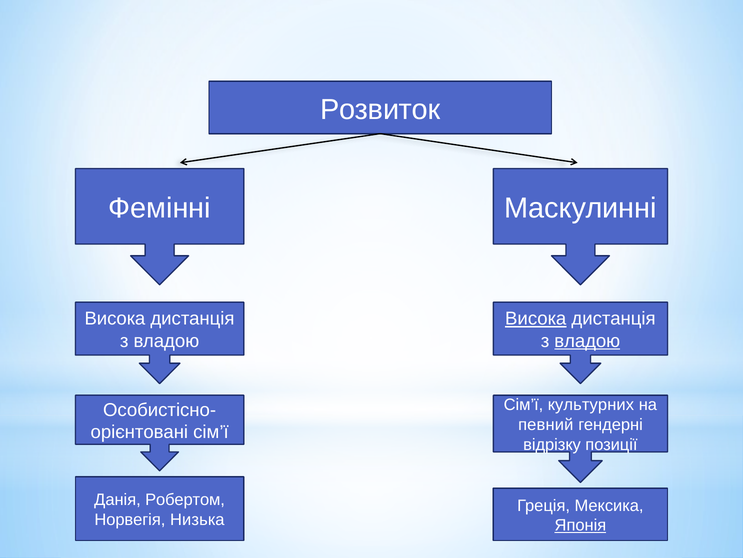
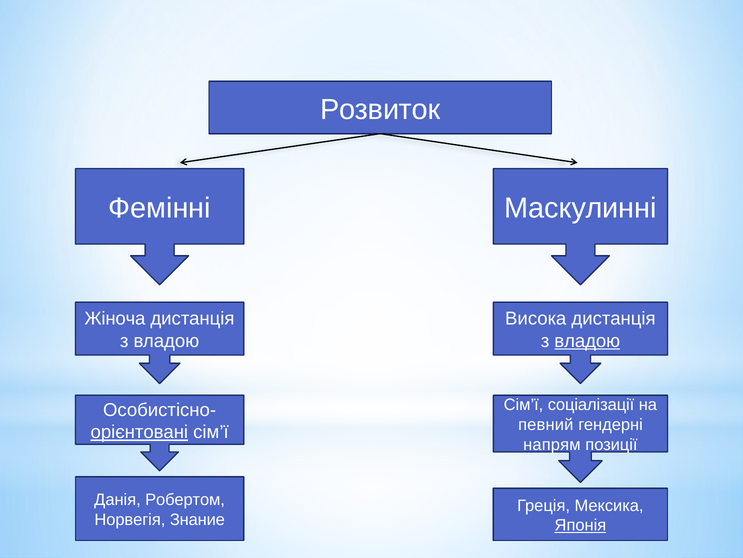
Висока: Висока -> Жіноча (115, 318)
Висока underline: present -> none (536, 318)
культурних: культурних -> соціалізації (591, 404)
орієнтовані underline: none -> present (139, 432)
відрізку: відрізку -> напрям (552, 444)
Низька: Низька -> Знание (197, 519)
